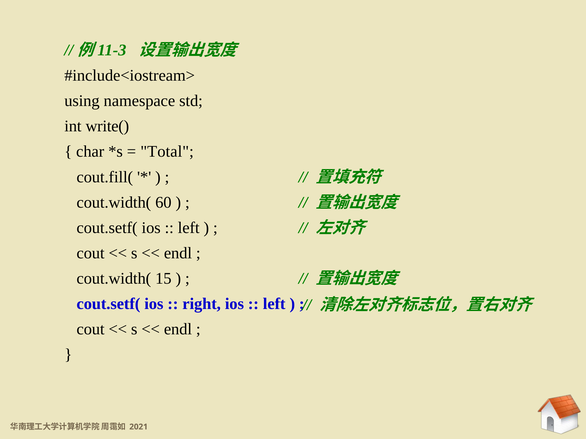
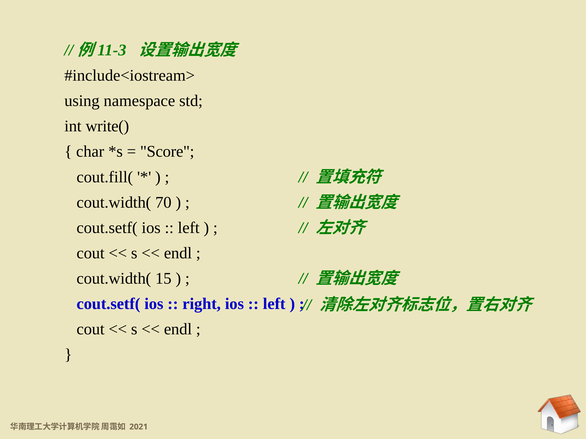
Total: Total -> Score (167, 152)
60: 60 -> 70 (163, 203)
